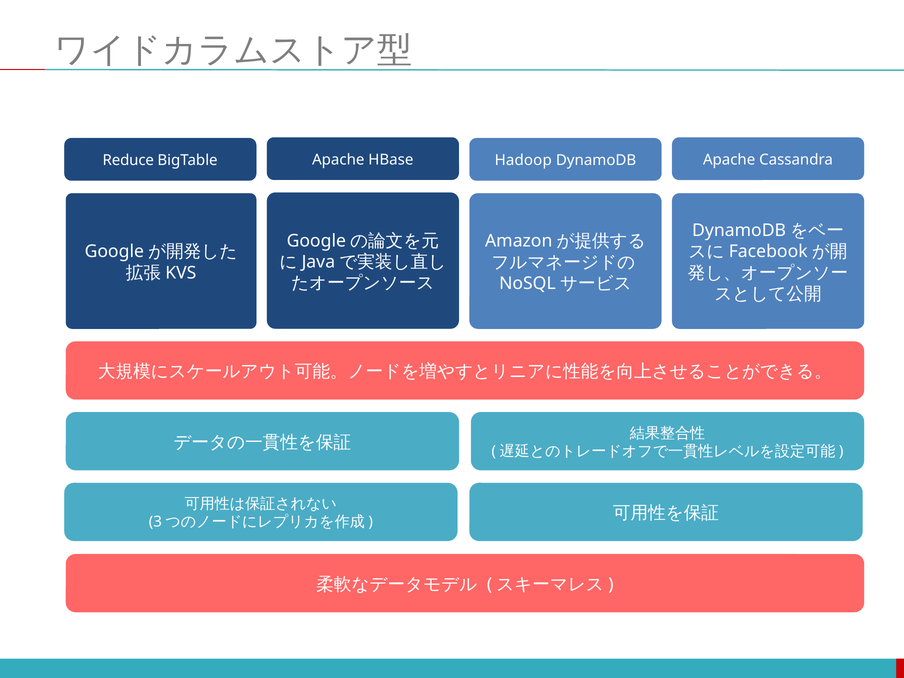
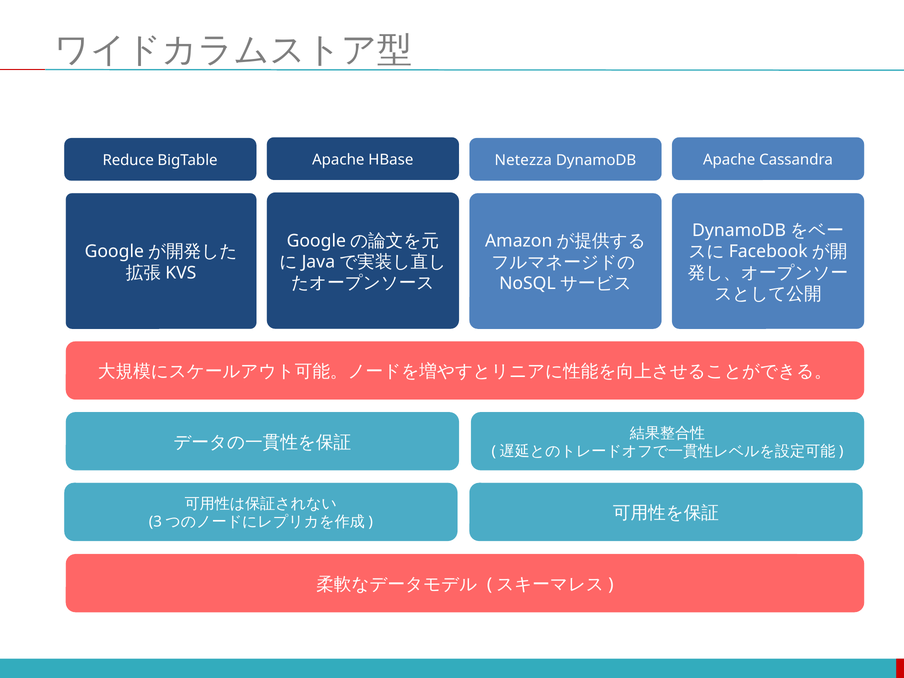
Hadoop: Hadoop -> Netezza (523, 160)
